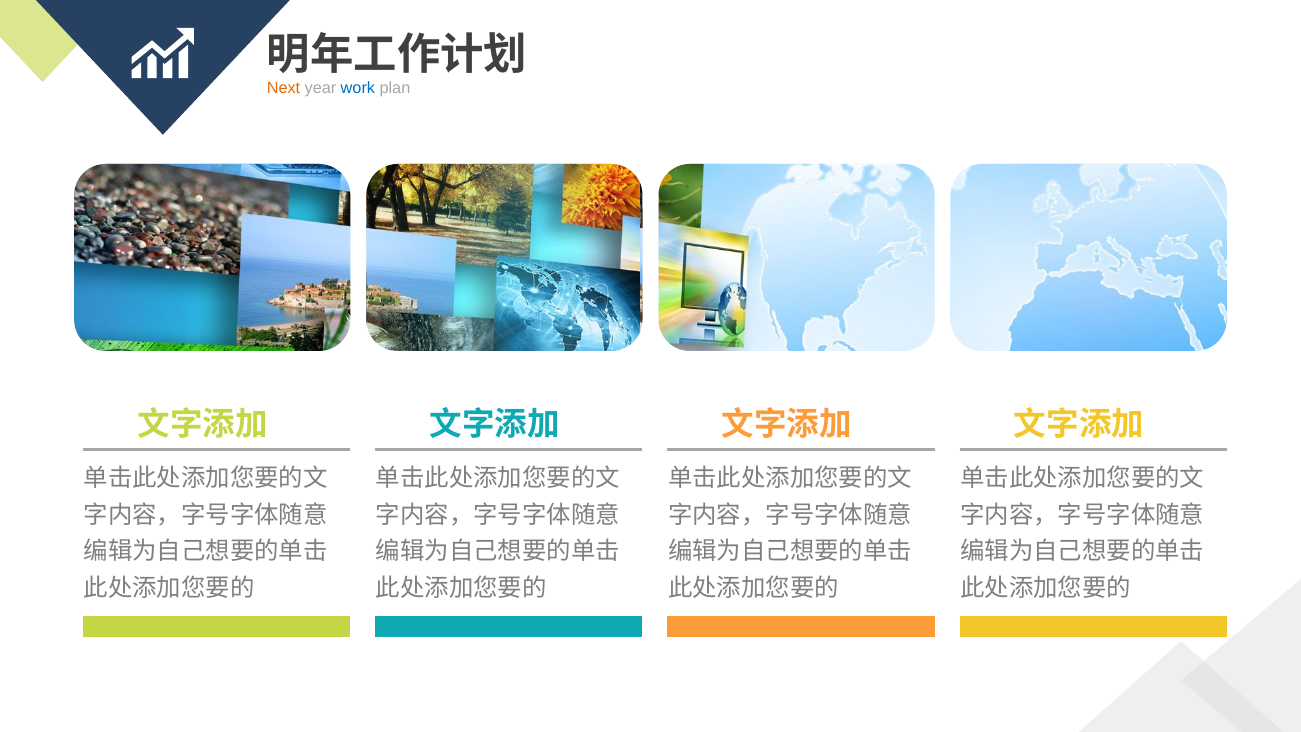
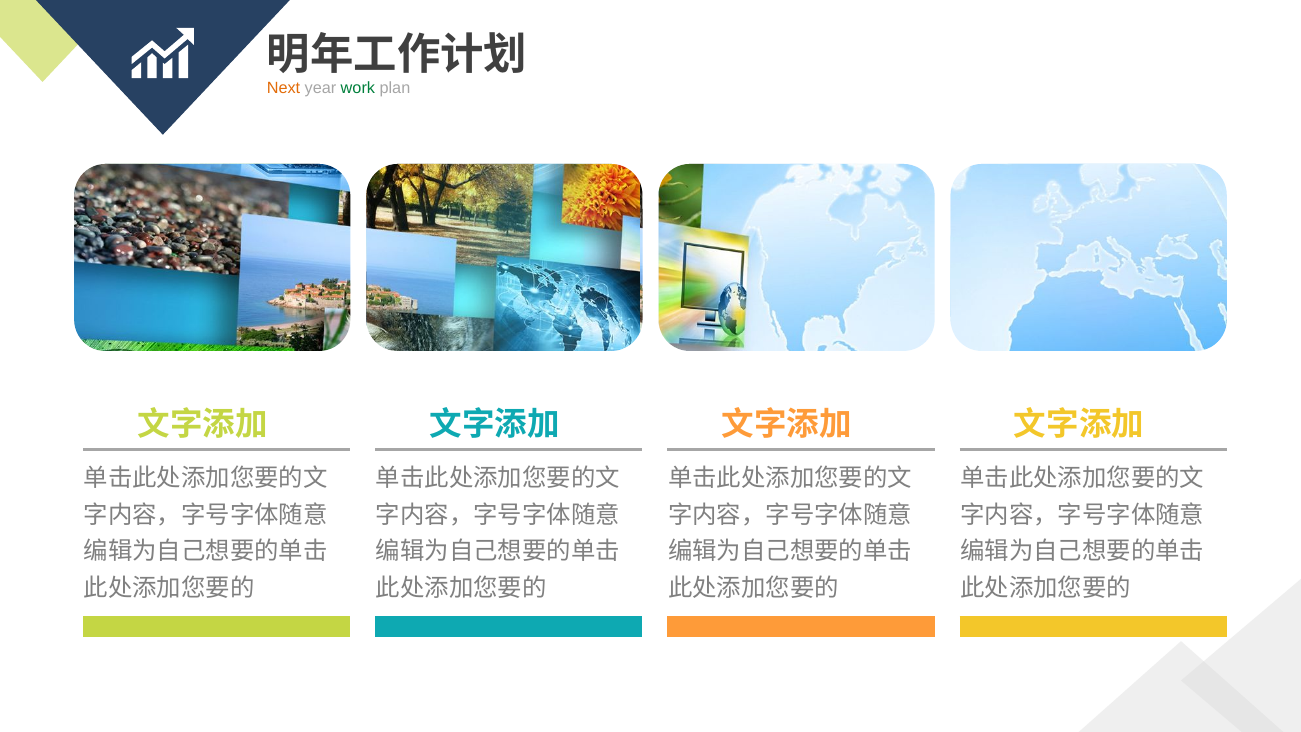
work colour: blue -> green (358, 88)
